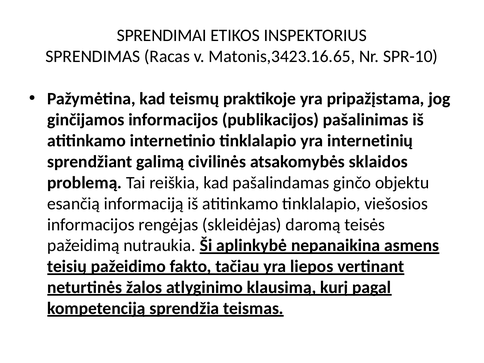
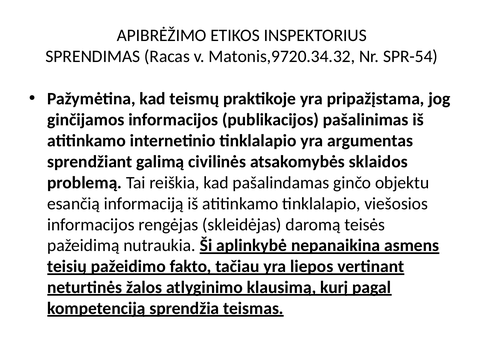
SPRENDIMAI: SPRENDIMAI -> APIBRĖŽIMO (162, 36)
Matonis,3423.16.65: Matonis,3423.16.65 -> Matonis,9720.34.32 (282, 56)
SPR-10: SPR-10 -> SPR-54 (410, 56)
internetinių: internetinių -> argumentas (370, 141)
